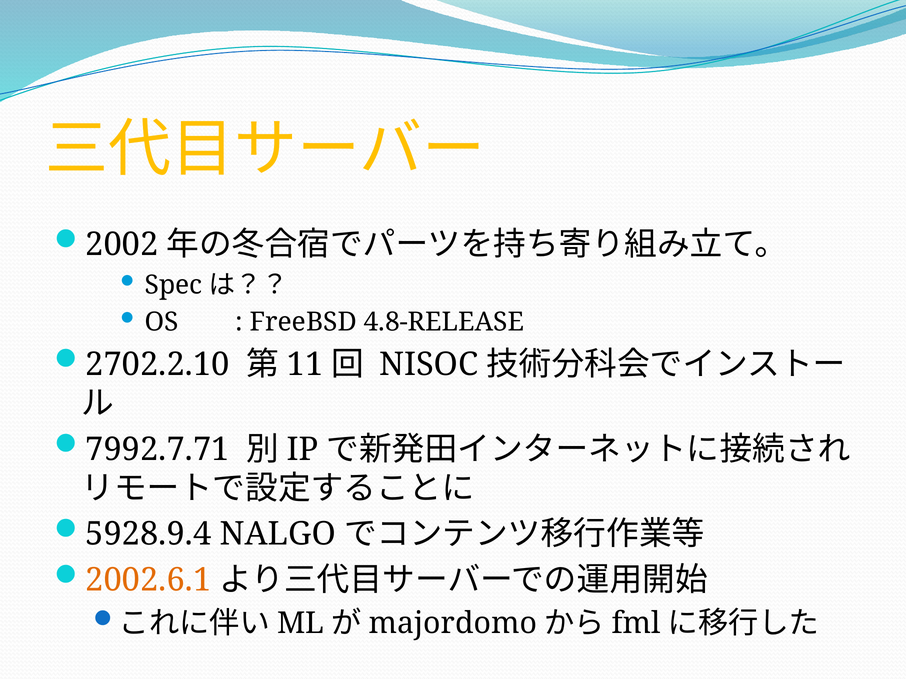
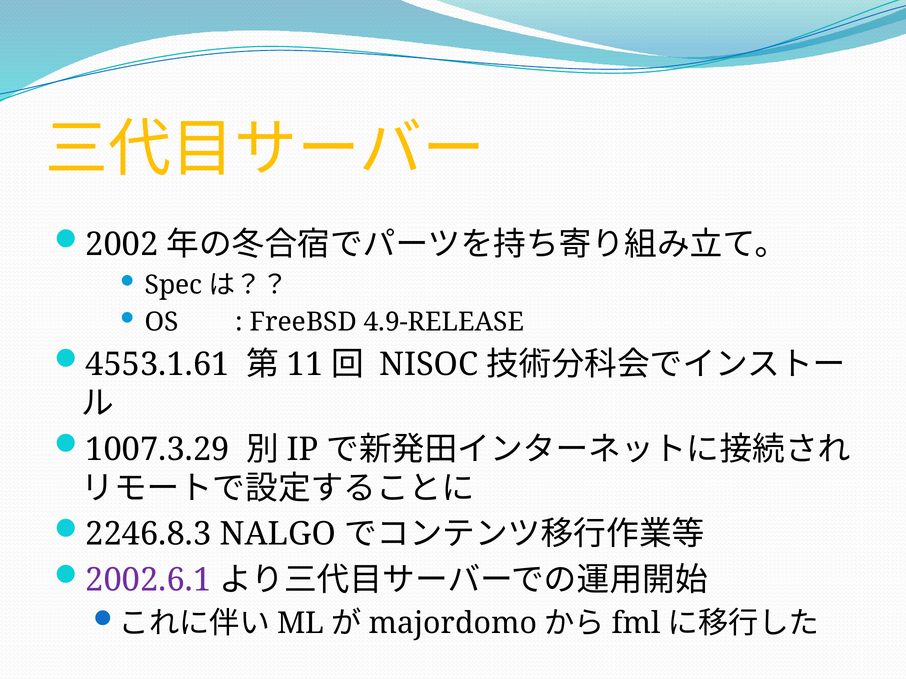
4.8-RELEASE: 4.8-RELEASE -> 4.9-RELEASE (444, 322)
2702.2.10: 2702.2.10 -> 4553.1.61 (157, 365)
7992.7.71: 7992.7.71 -> 1007.3.29 (157, 450)
5928.9.4: 5928.9.4 -> 2246.8.3 (148, 535)
2002.6.1 colour: orange -> purple (148, 580)
